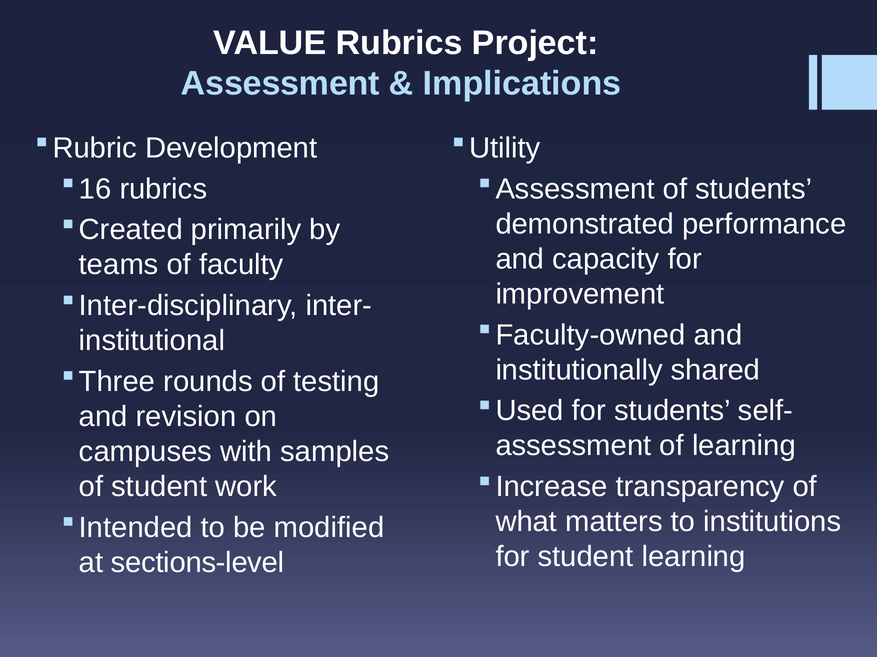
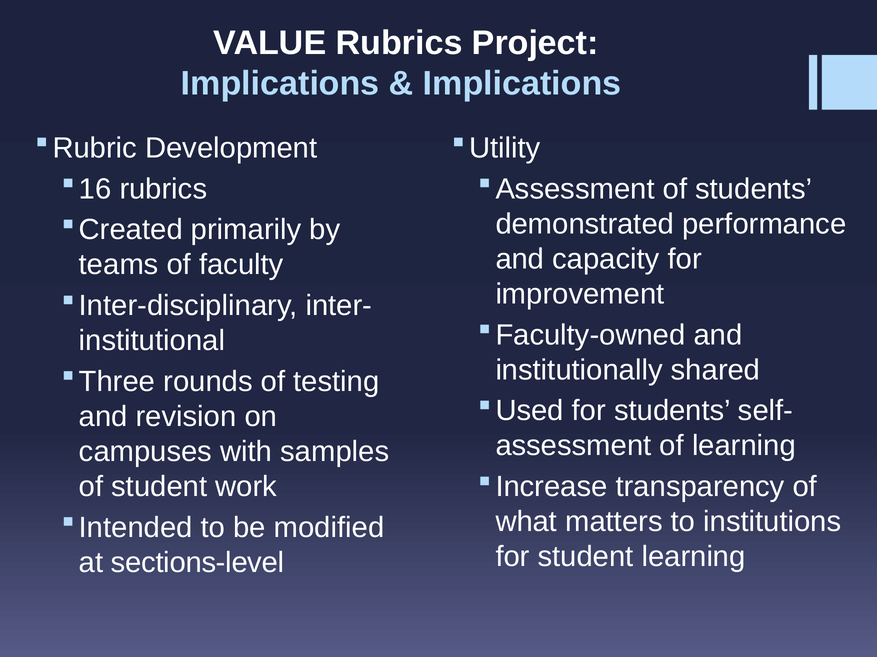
Assessment: Assessment -> Implications (280, 84)
